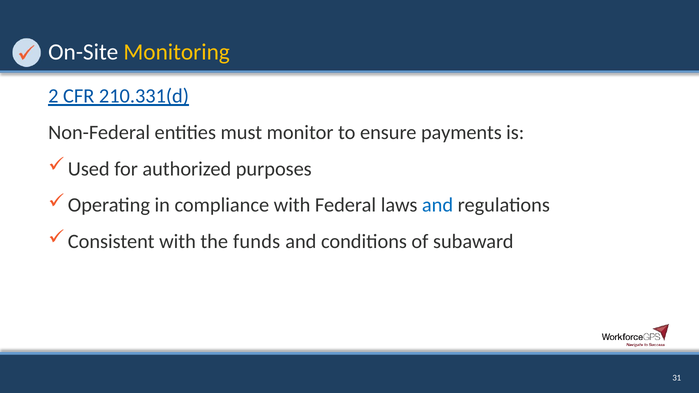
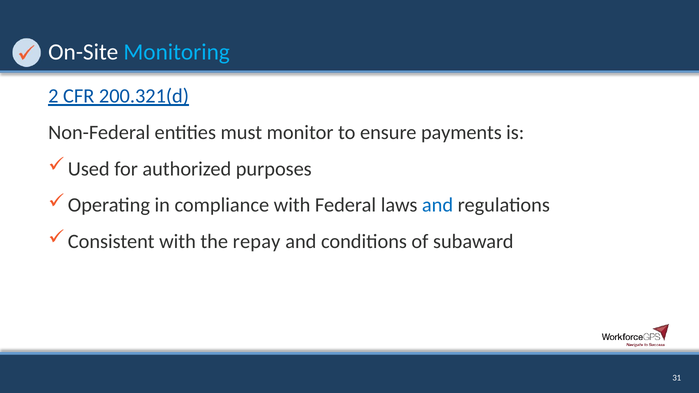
Monitoring colour: yellow -> light blue (177, 52)
210.331(d: 210.331(d -> 200.321(d (144, 96)
funds: funds -> repay (257, 242)
